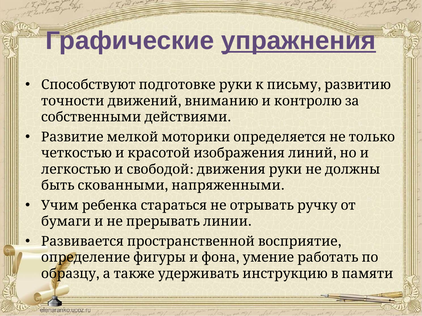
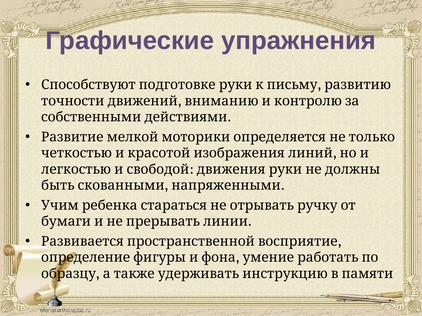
упражнения underline: present -> none (299, 41)
